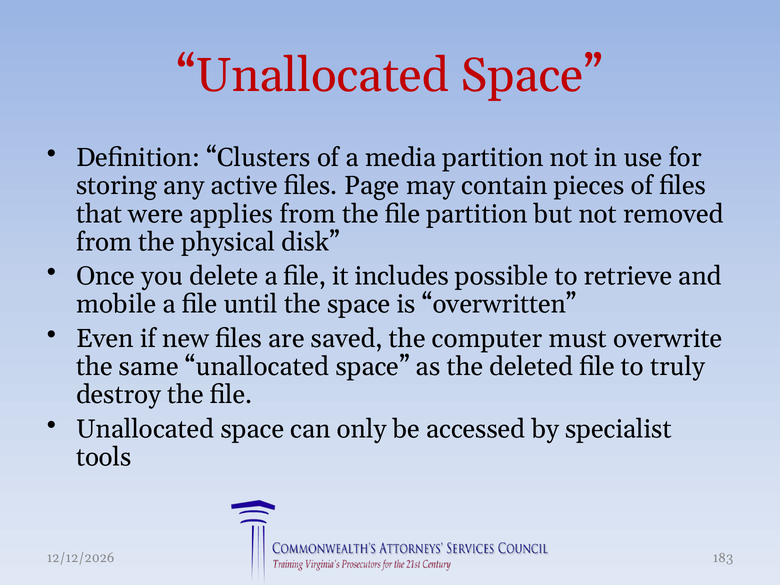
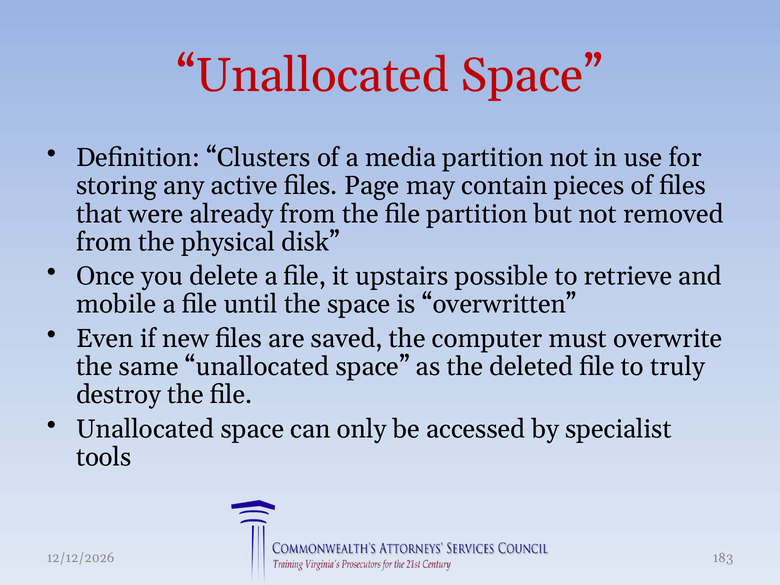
applies: applies -> already (232, 214)
includes: includes -> upstairs (402, 276)
